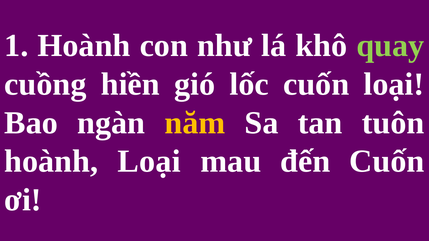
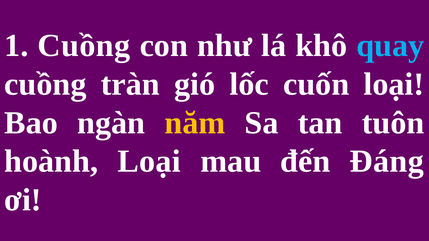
1 Hoành: Hoành -> Cuồng (84, 46)
quay colour: light green -> light blue (390, 46)
hiền: hiền -> tràn (130, 84)
đến Cuốn: Cuốn -> Đáng (387, 162)
